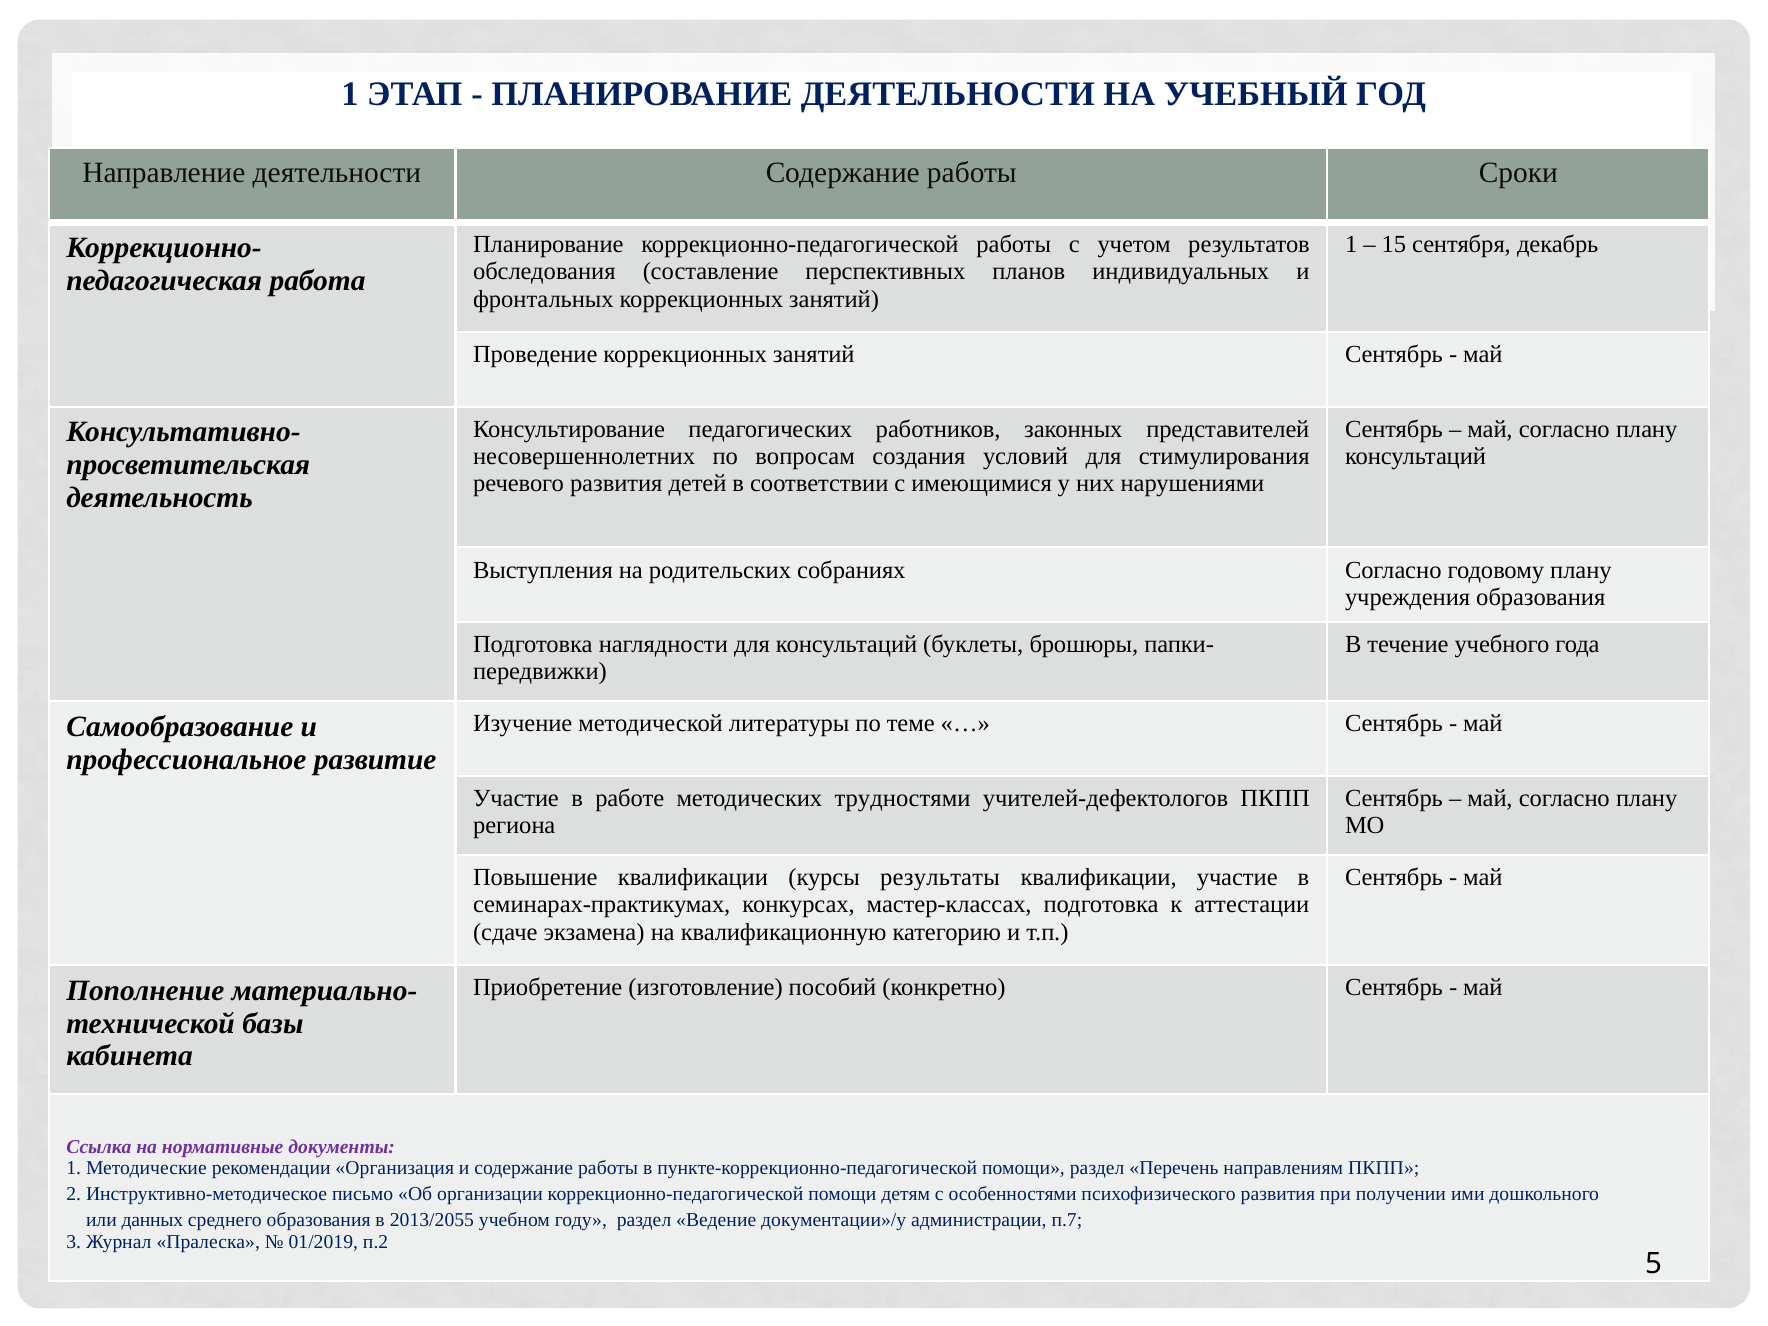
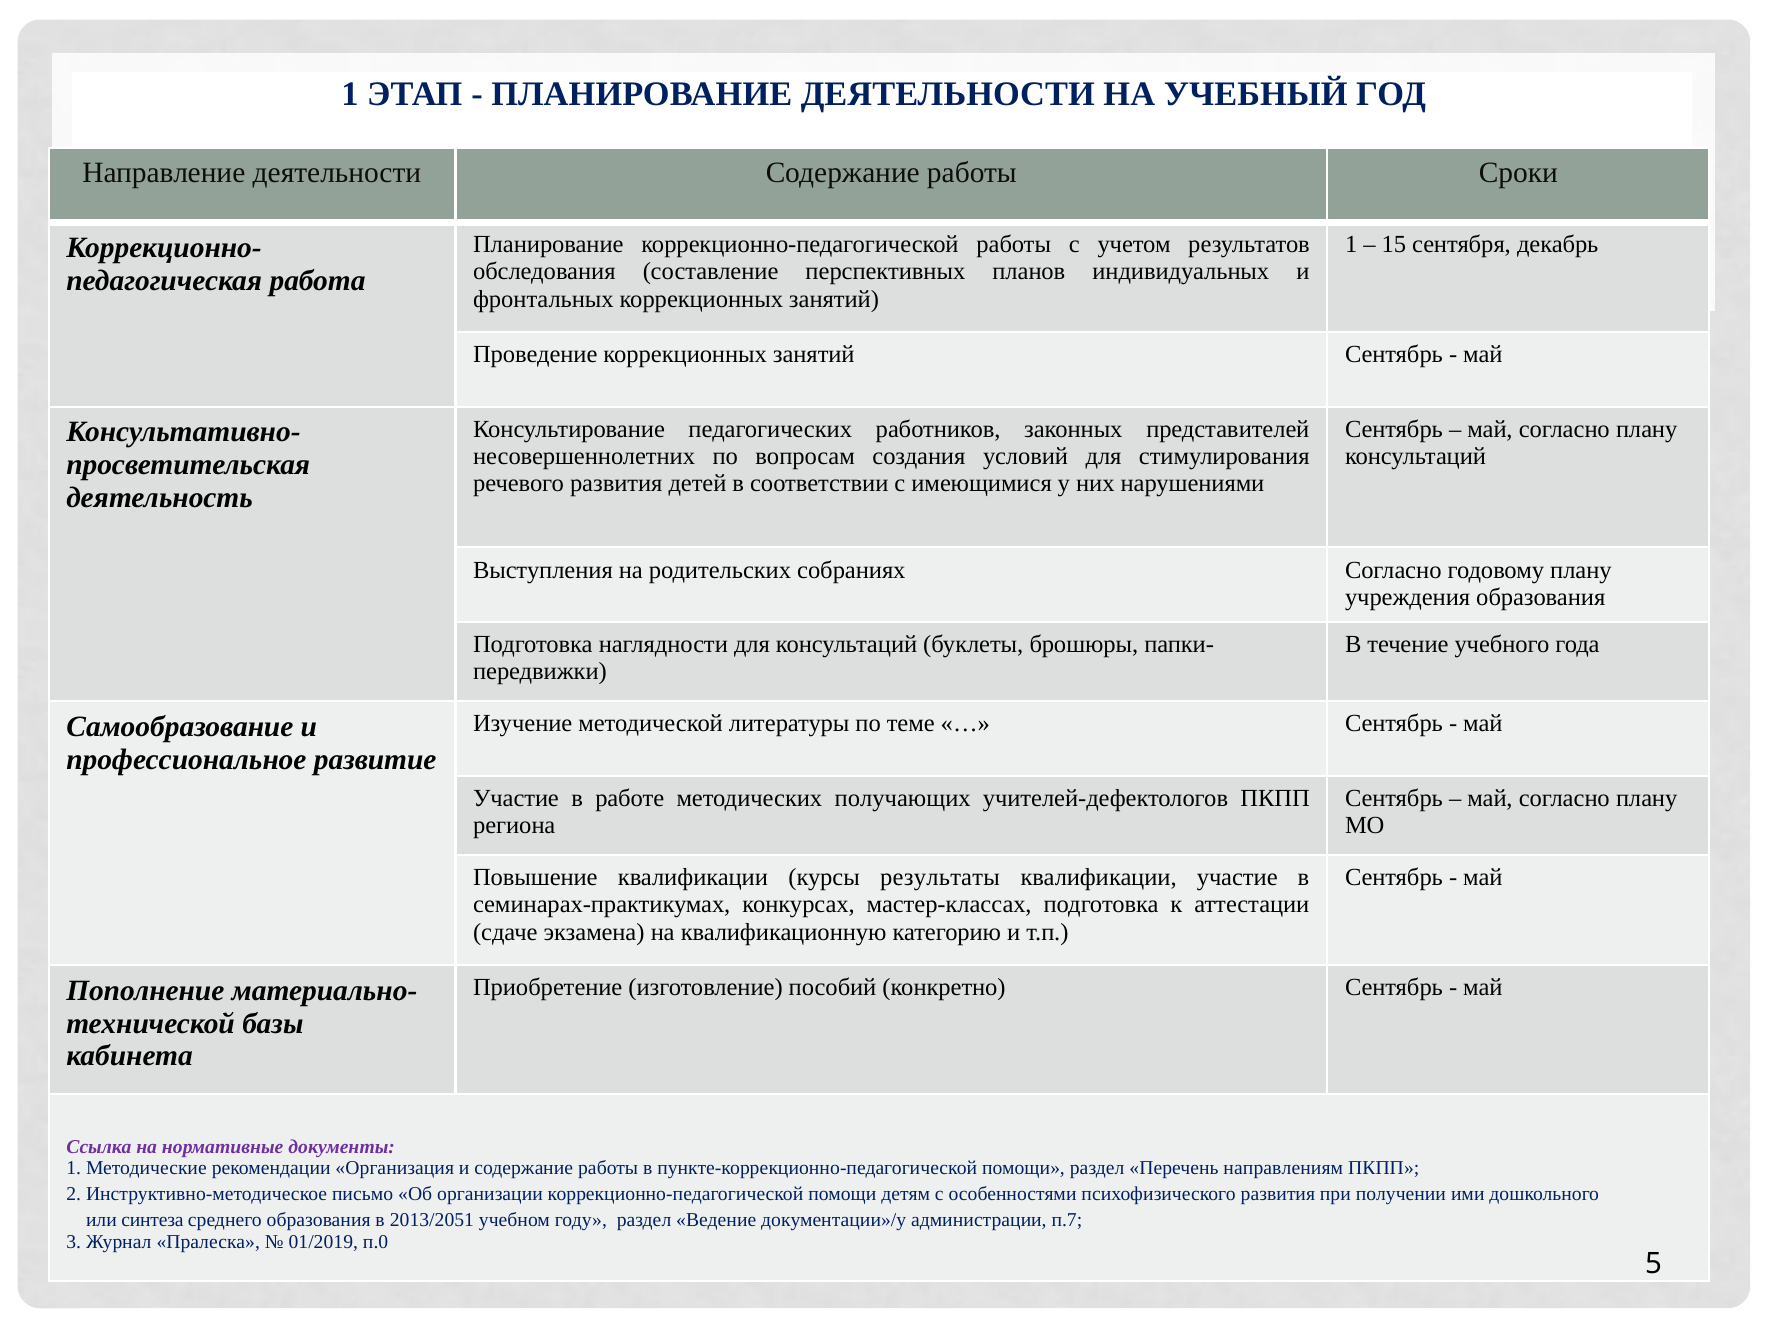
трудностями: трудностями -> получающих (903, 798)
данных: данных -> синтеза (152, 1220)
2013/2055: 2013/2055 -> 2013/2051 (432, 1220)
п.2: п.2 -> п.0 (376, 1242)
